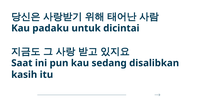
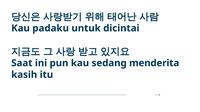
disalibkan: disalibkan -> menderita (154, 63)
